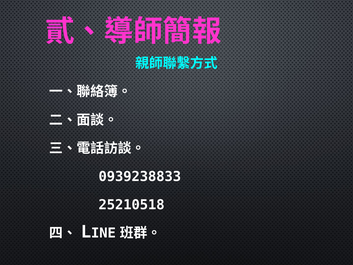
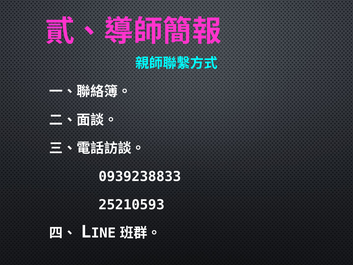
25210518: 25210518 -> 25210593 (132, 205)
